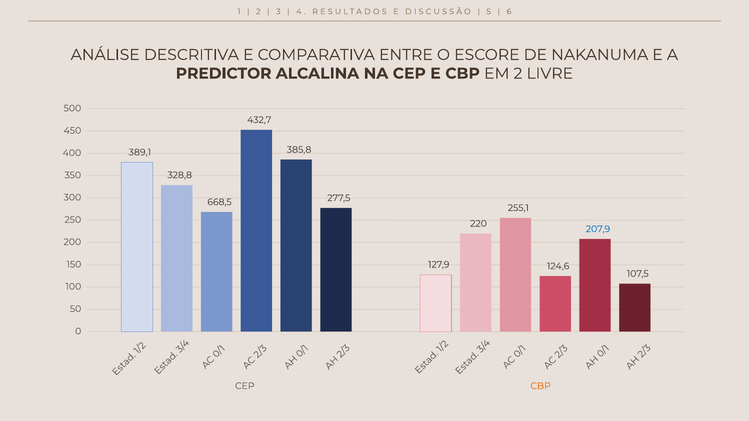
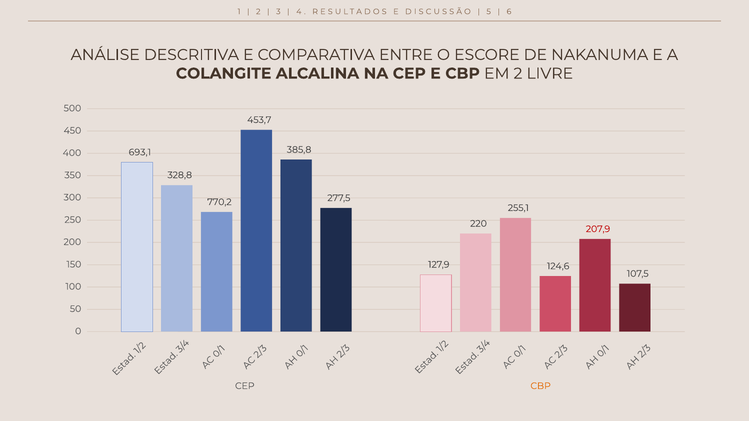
PREDICTOR: PREDICTOR -> COLANGITE (224, 74)
432,7: 432,7 -> 453,7 (259, 120)
389,1: 389,1 -> 693,1 (140, 152)
668,5: 668,5 -> 770,2 (219, 202)
207,9 colour: blue -> red (598, 229)
